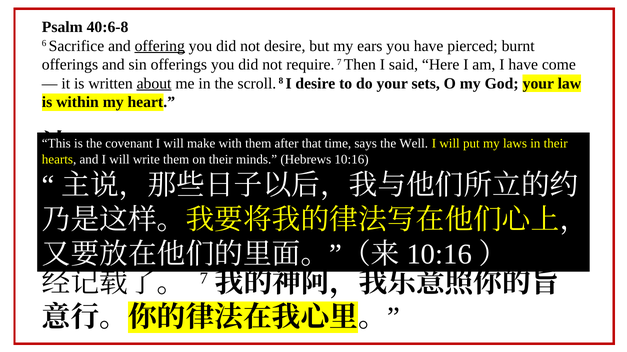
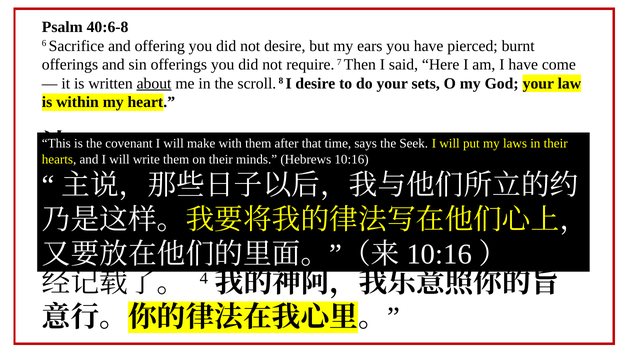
offering underline: present -> none (160, 46)
Well: Well -> Seek (414, 144)
7: 7 -> 4 (204, 279)
